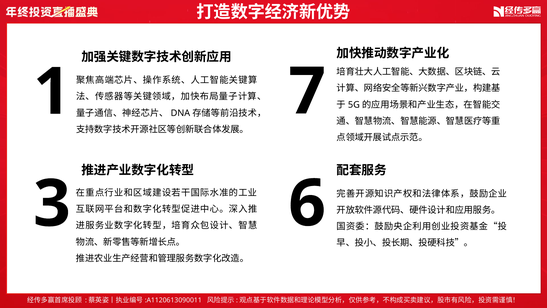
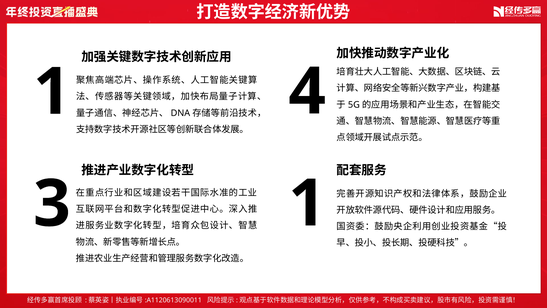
7: 7 -> 4 (307, 92)
3 6: 6 -> 1 (307, 204)
